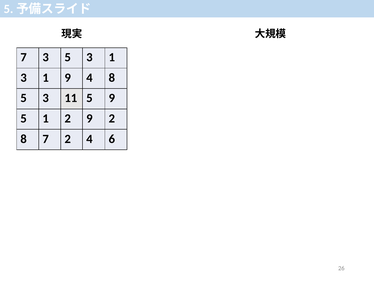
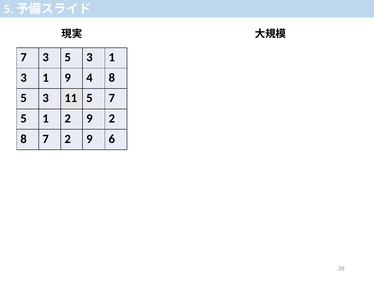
5 9: 9 -> 7 (112, 98)
7 2 4: 4 -> 9 (89, 139)
